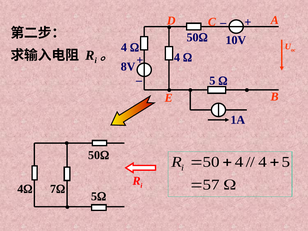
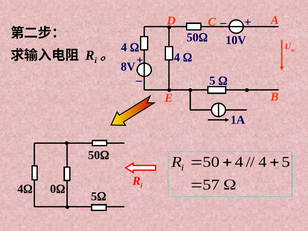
7: 7 -> 0 (53, 189)
